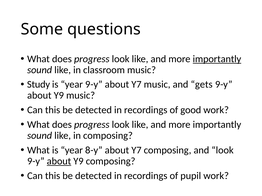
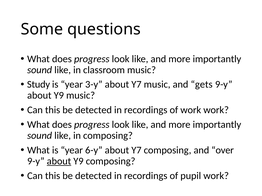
importantly underline: present -> none (217, 59)
year 9-y: 9-y -> 3-y (94, 85)
of good: good -> work (191, 110)
8-y: 8-y -> 6-y (94, 151)
and look: look -> over (223, 151)
